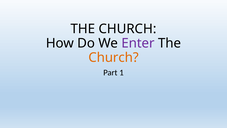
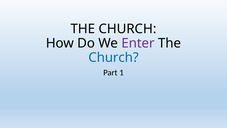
Church colour: orange -> blue (113, 57)
